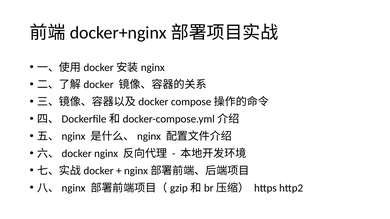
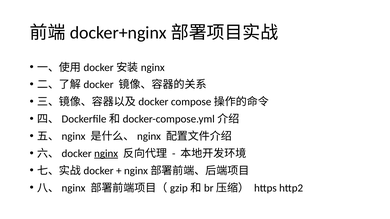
nginx underline: none -> present (106, 154)
